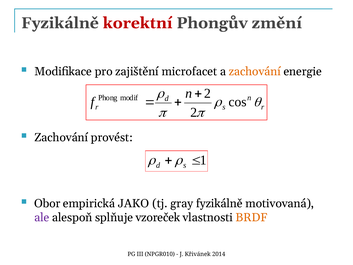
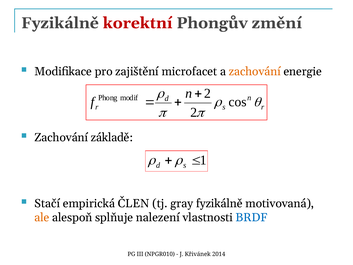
provést: provést -> základě (112, 137)
Obor: Obor -> Stačí (47, 203)
JAKO: JAKO -> ČLEN (134, 203)
ale colour: purple -> orange (42, 217)
vzoreček: vzoreček -> nalezení (158, 217)
BRDF colour: orange -> blue (252, 217)
